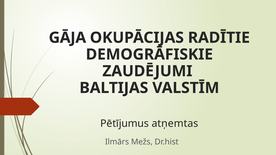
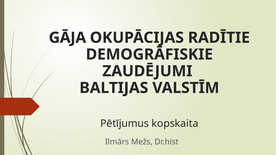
atņemtas: atņemtas -> kopskaita (175, 124)
